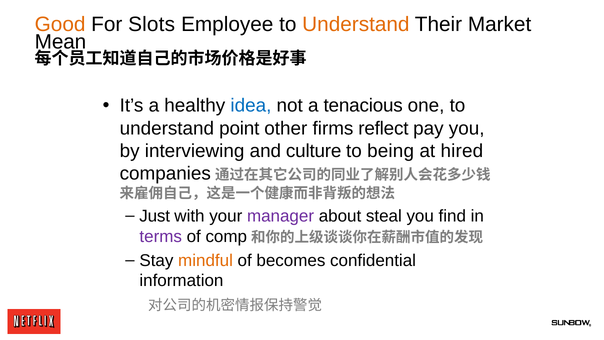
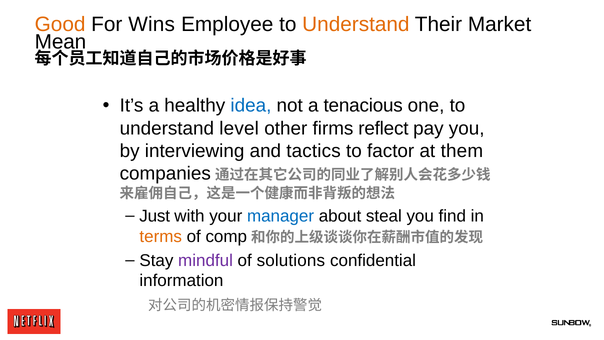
Slots: Slots -> Wins (152, 24)
point: point -> level (239, 128)
culture: culture -> tactics (314, 151)
being: being -> factor (391, 151)
hired: hired -> them (462, 151)
manager colour: purple -> blue (281, 216)
terms colour: purple -> orange (161, 236)
mindful colour: orange -> purple (206, 260)
becomes: becomes -> solutions (291, 260)
